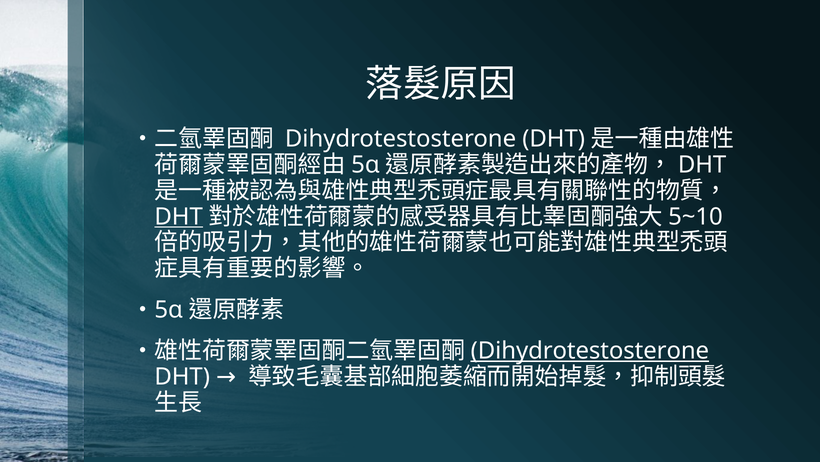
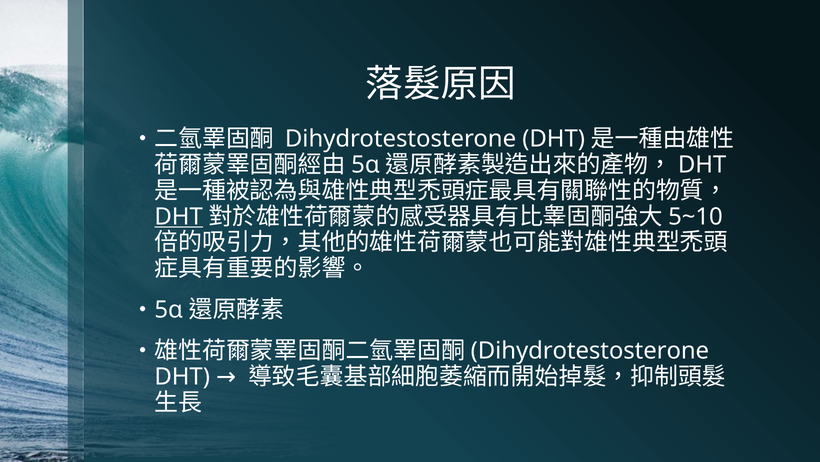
Dihydrotestosterone underline: present -> none (590, 351)
